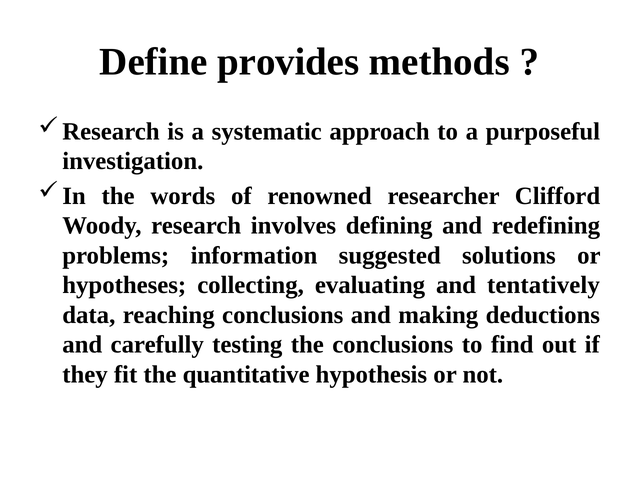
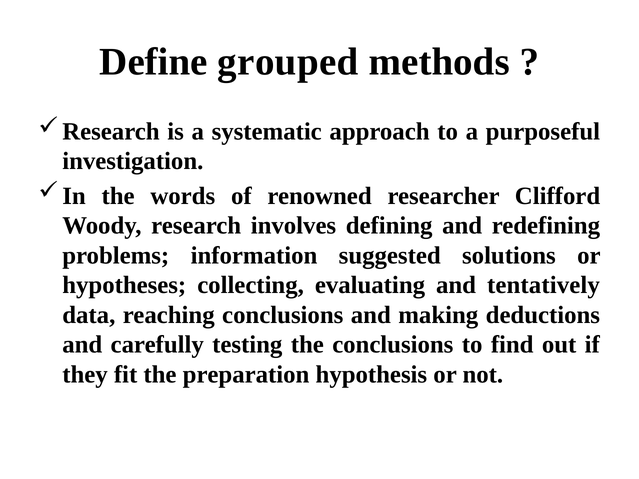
provides: provides -> grouped (288, 62)
quantitative: quantitative -> preparation (246, 375)
